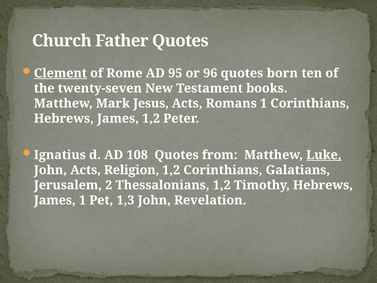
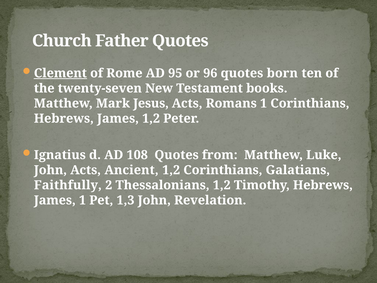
Luke underline: present -> none (324, 155)
Religion: Religion -> Ancient (131, 170)
Jerusalem: Jerusalem -> Faithfully (68, 185)
